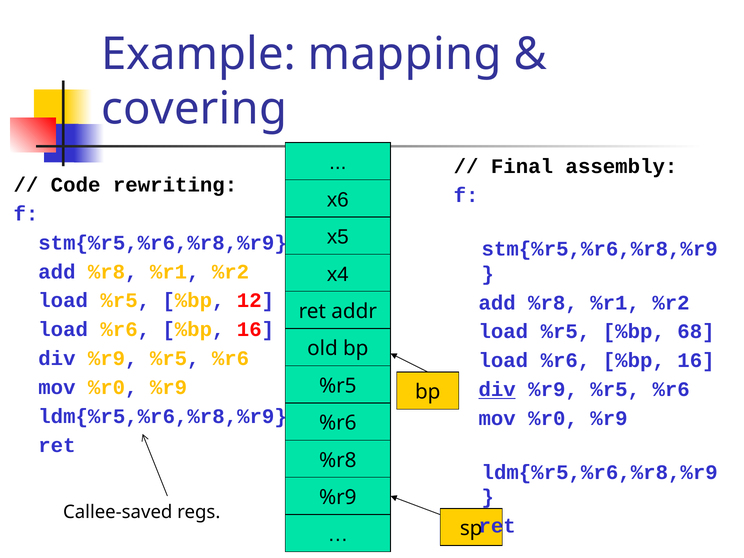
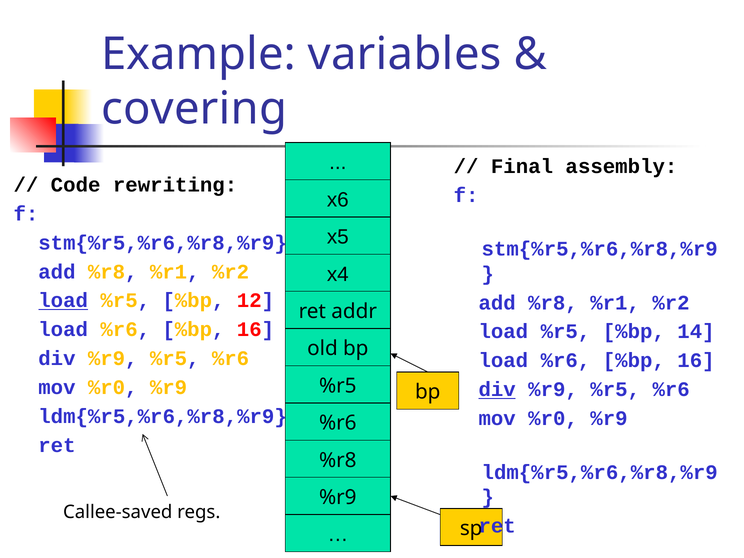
mapping: mapping -> variables (405, 54)
load underline: none -> present (63, 301)
68: 68 -> 14 (696, 332)
